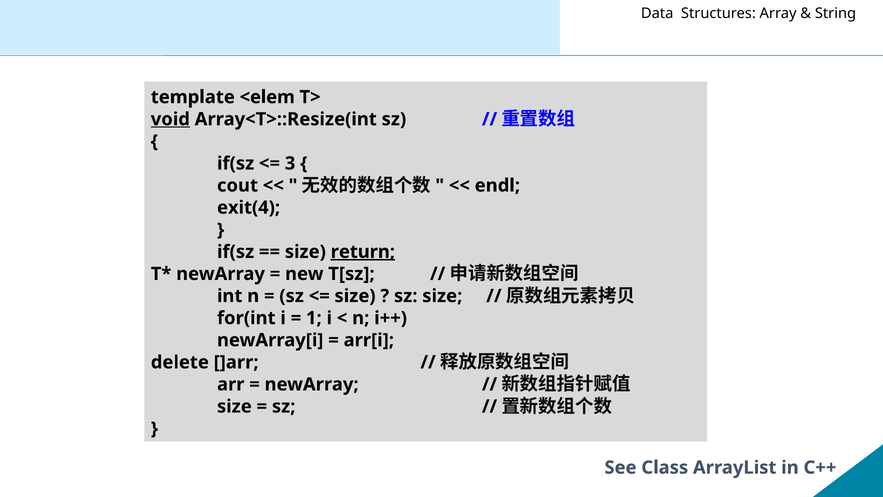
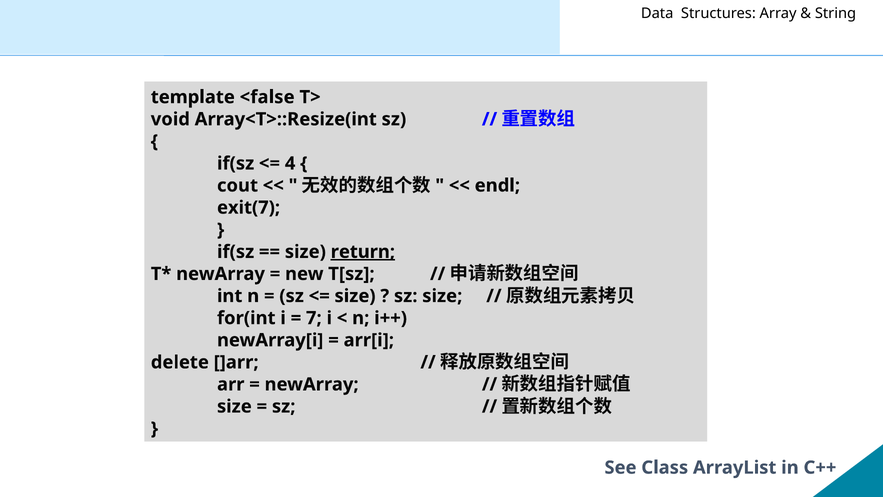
<elem: <elem -> <false (267, 97)
void underline: present -> none (170, 119)
3: 3 -> 4 (290, 163)
exit(4: exit(4 -> exit(7 (249, 207)
1: 1 -> 7 (314, 318)
